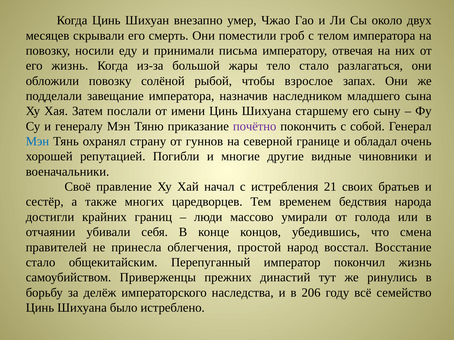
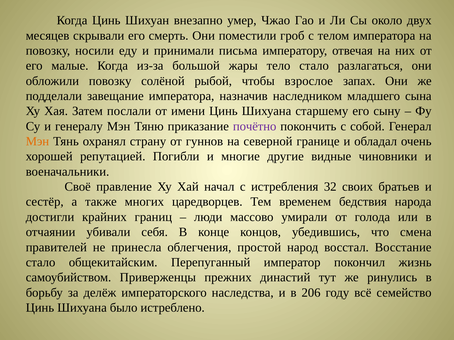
его жизнь: жизнь -> малые (70, 66)
Мэн colour: blue -> orange (37, 142)
21: 21 -> 32 (330, 187)
